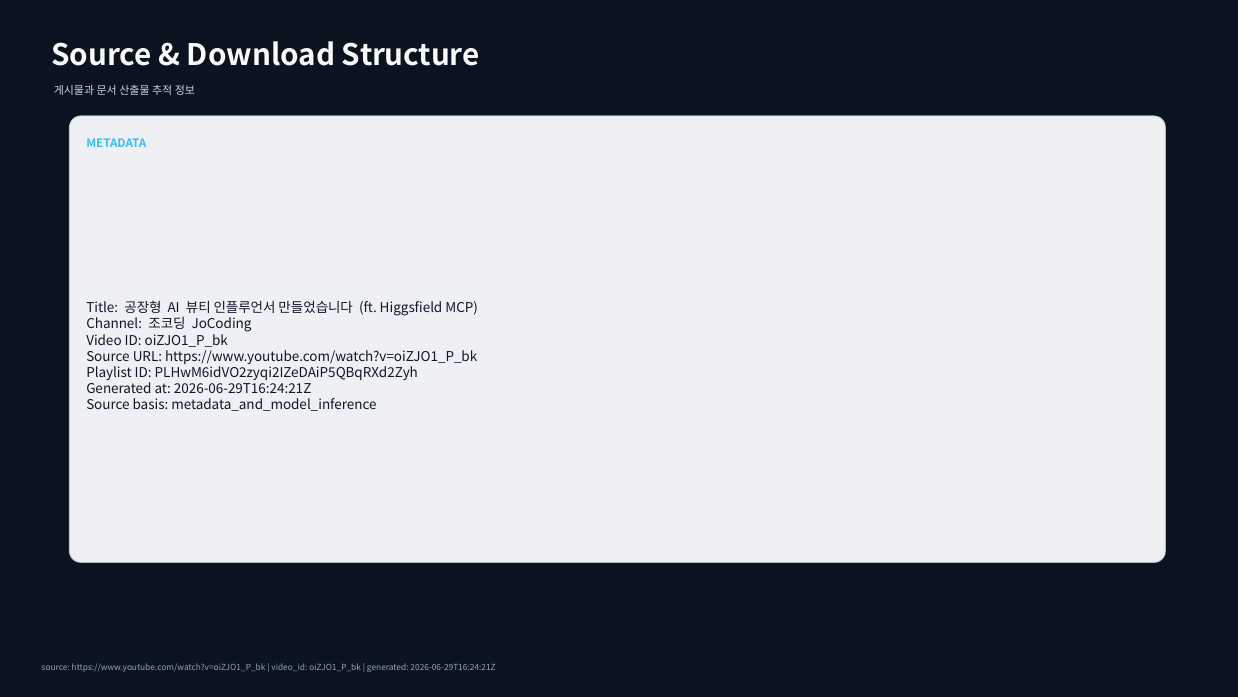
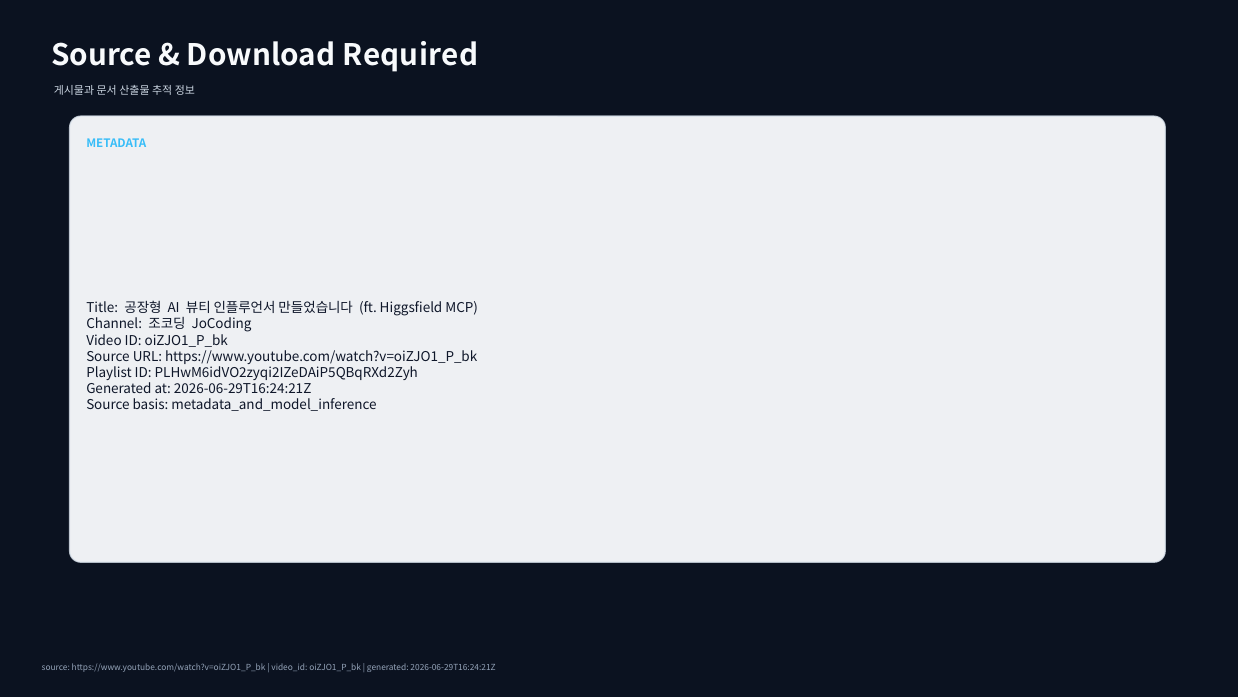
Structure: Structure -> Required (410, 55)
